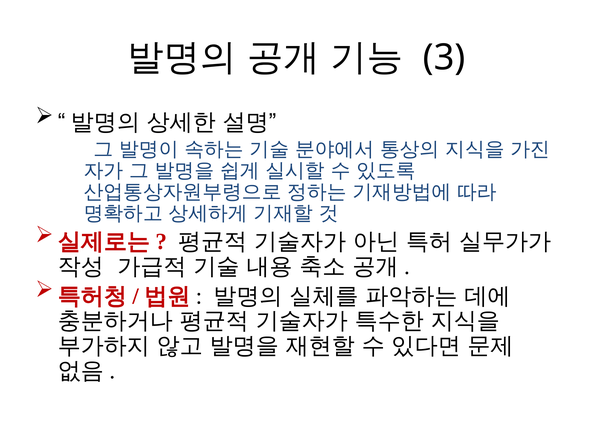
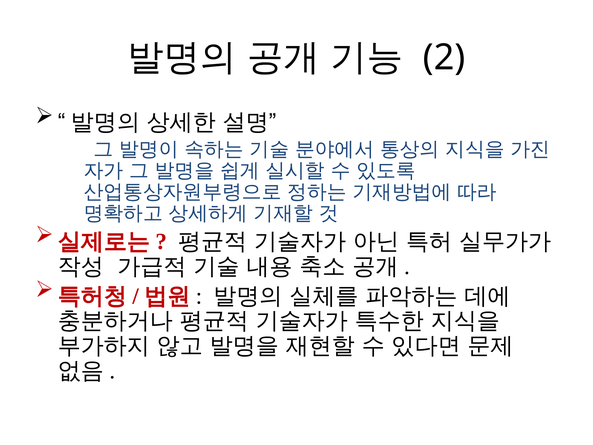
3: 3 -> 2 (444, 57)
